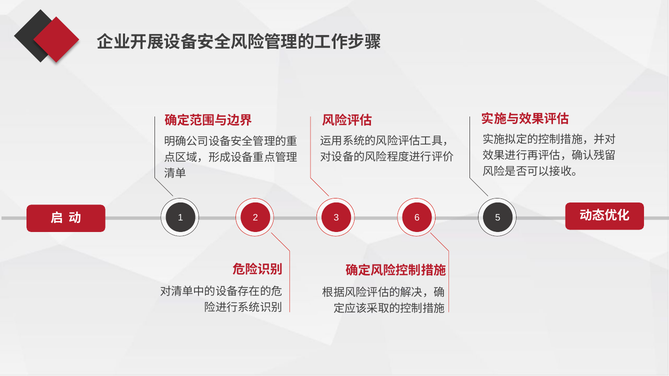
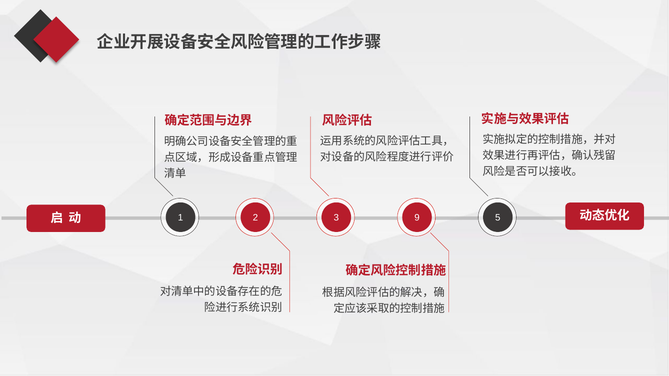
6: 6 -> 9 (417, 218)
